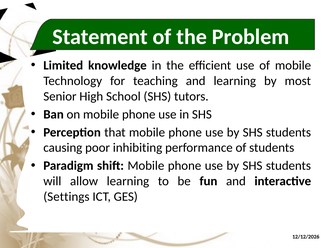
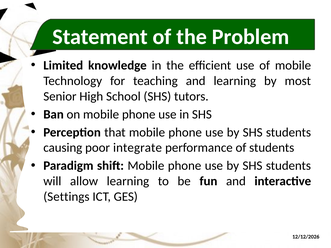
inhibiting: inhibiting -> integrate (138, 148)
